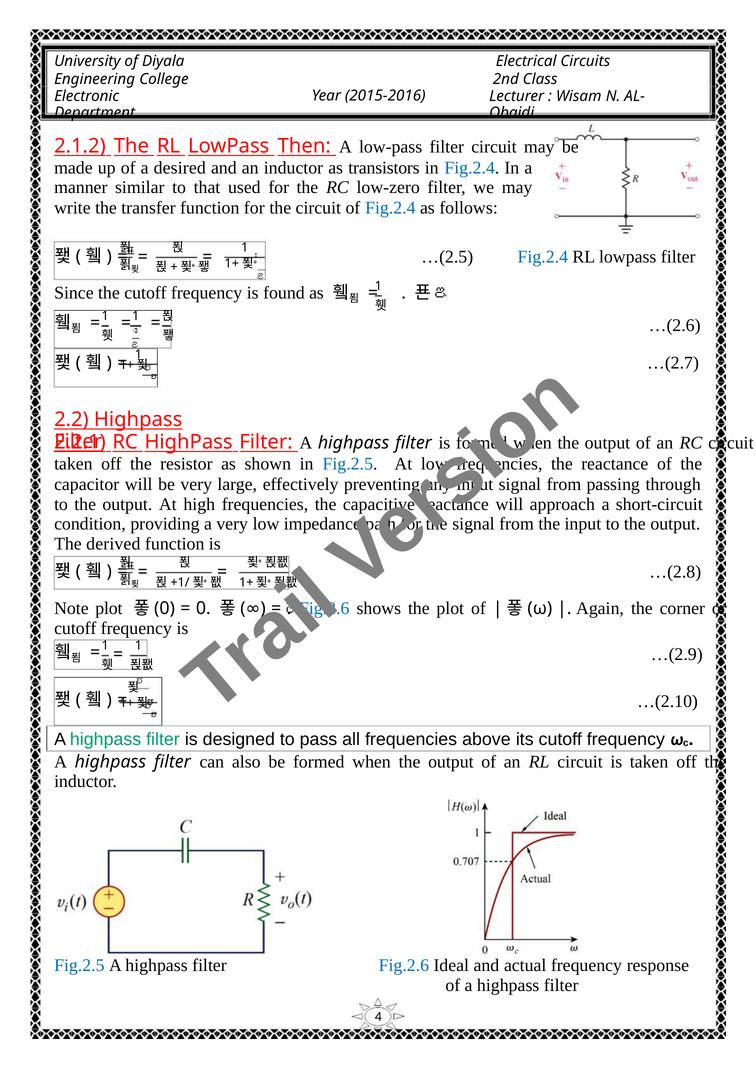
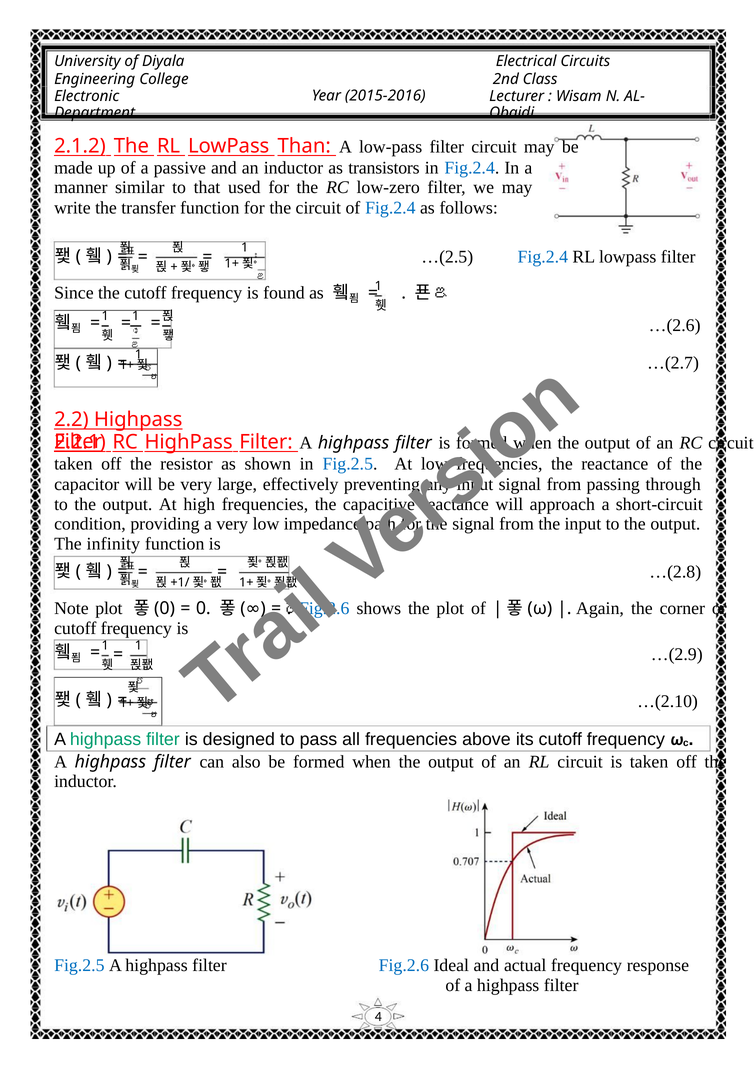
Then: Then -> Than (304, 146)
desired: desired -> passive (180, 168)
derived: derived -> infinity (113, 544)
